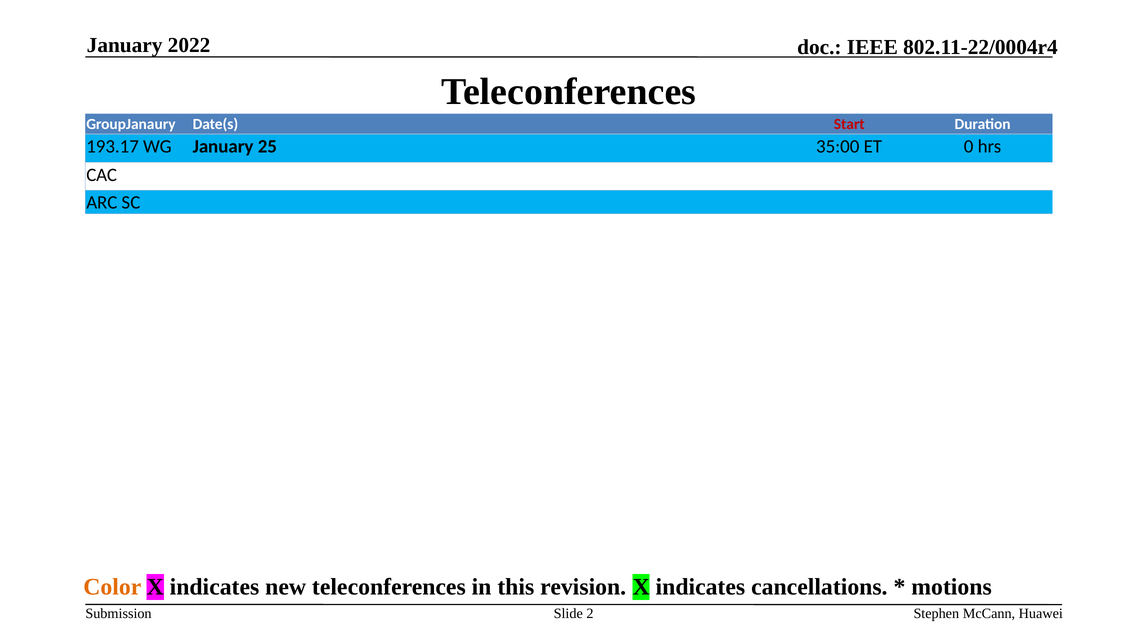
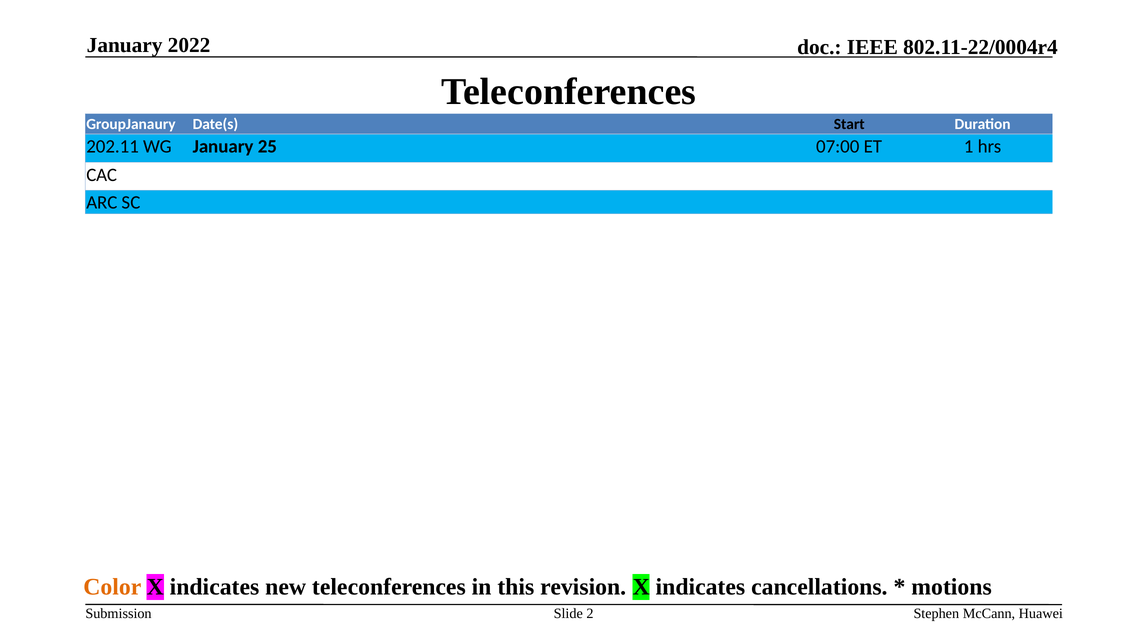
Start colour: red -> black (849, 124)
193.17: 193.17 -> 202.11 (113, 147)
35:00: 35:00 -> 07:00 (838, 147)
0: 0 -> 1 (969, 147)
